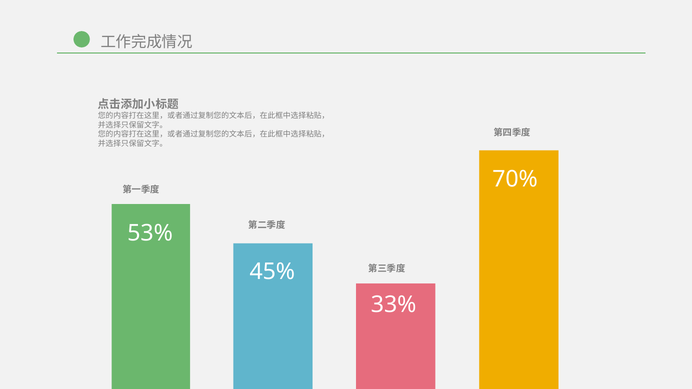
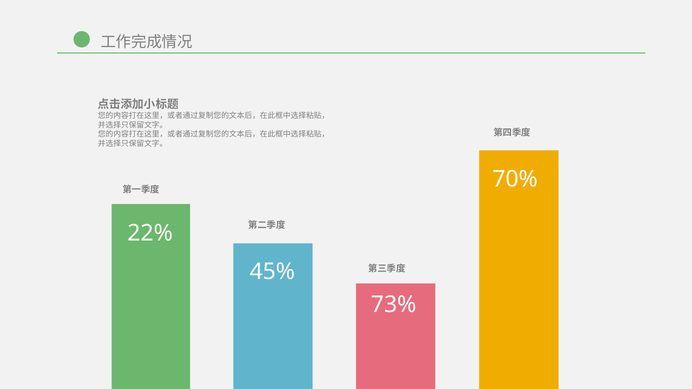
53%: 53% -> 22% (150, 233)
33%: 33% -> 73% (394, 305)
